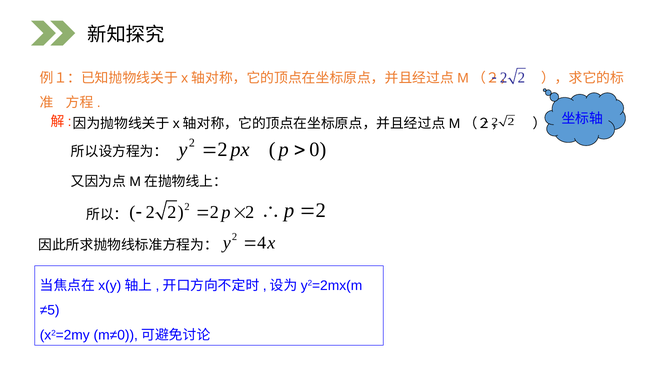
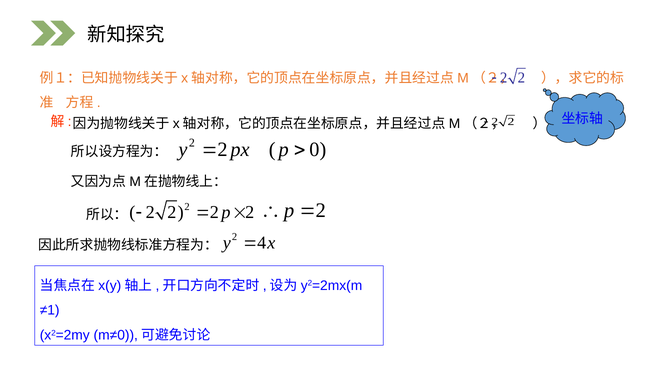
≠5: ≠5 -> ≠1 (50, 310)
